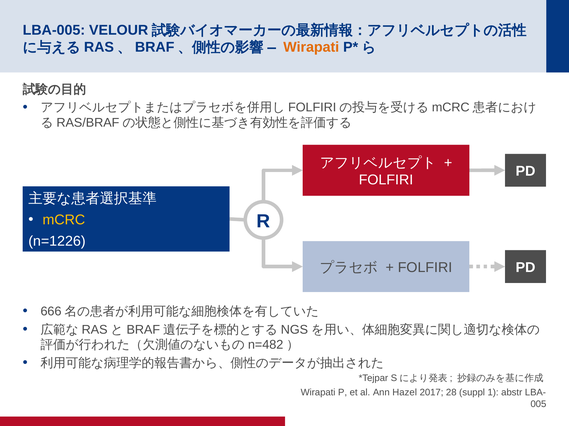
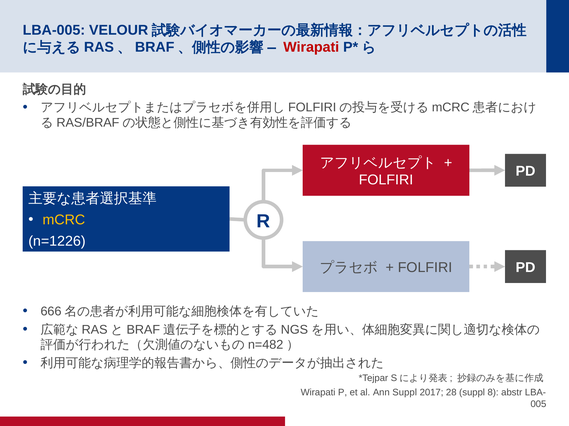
Wirapati colour: orange -> red (311, 47)
Ann Hazel: Hazel -> Suppl (405, 393)
1: 1 -> 8 (493, 393)
